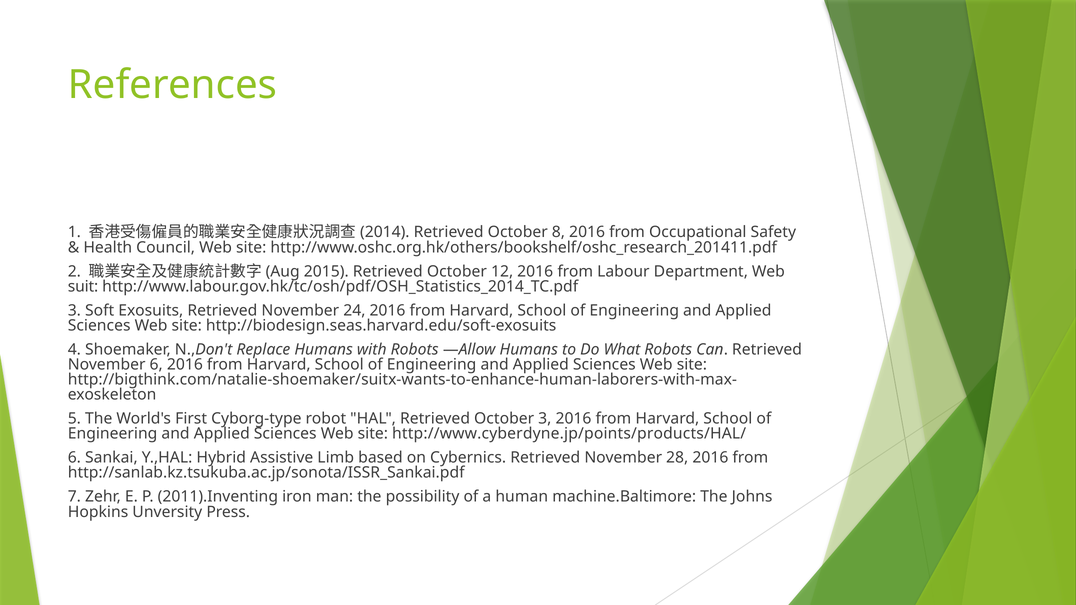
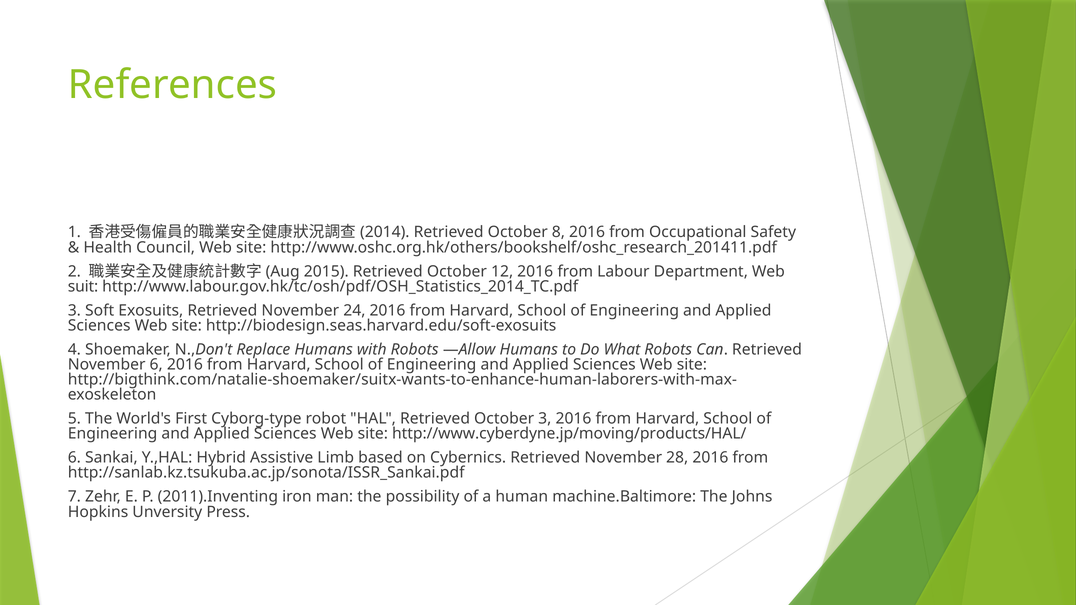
http://www.cyberdyne.jp/points/products/HAL/: http://www.cyberdyne.jp/points/products/HAL/ -> http://www.cyberdyne.jp/moving/products/HAL/ (569, 434)
